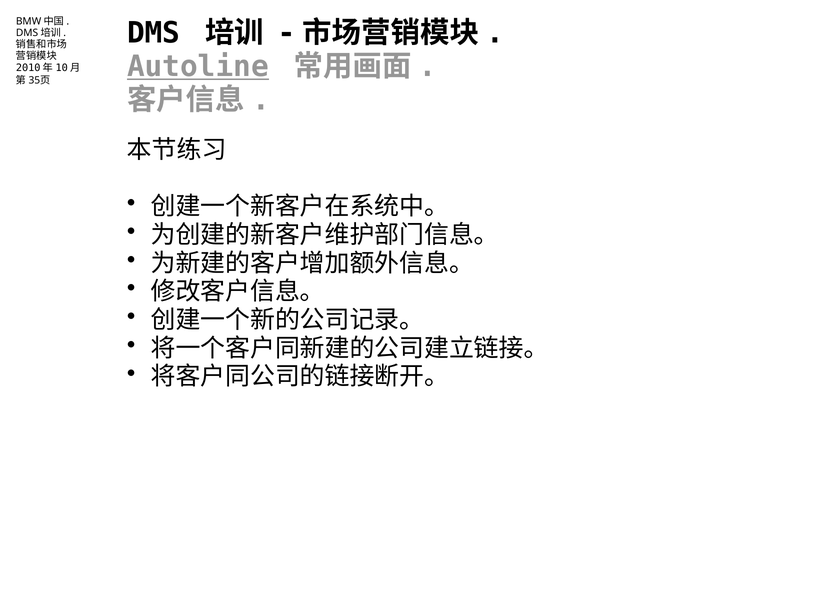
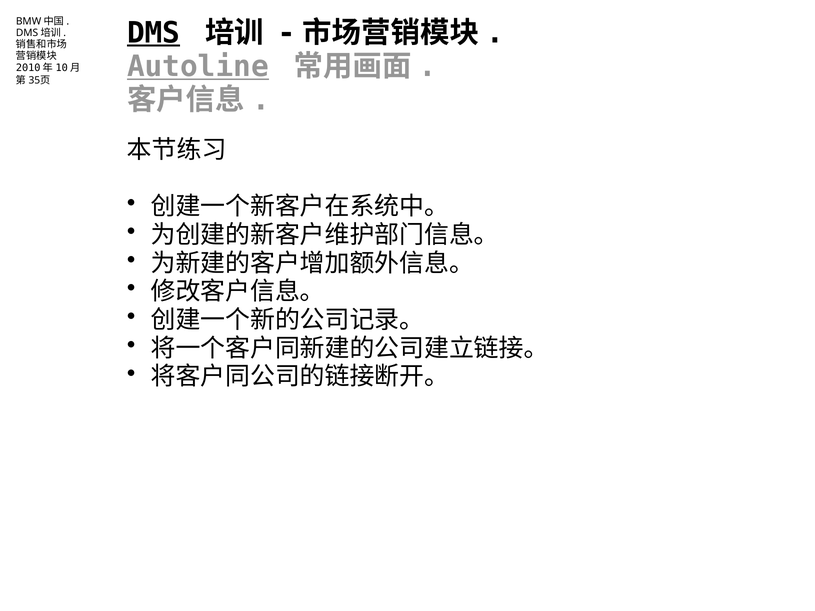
DMS underline: none -> present (154, 33)
